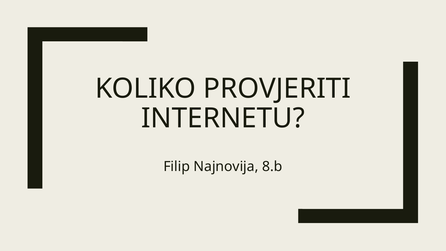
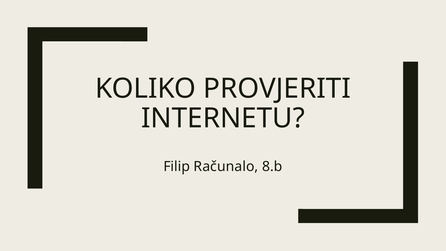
Najnovija: Najnovija -> Računalo (226, 167)
